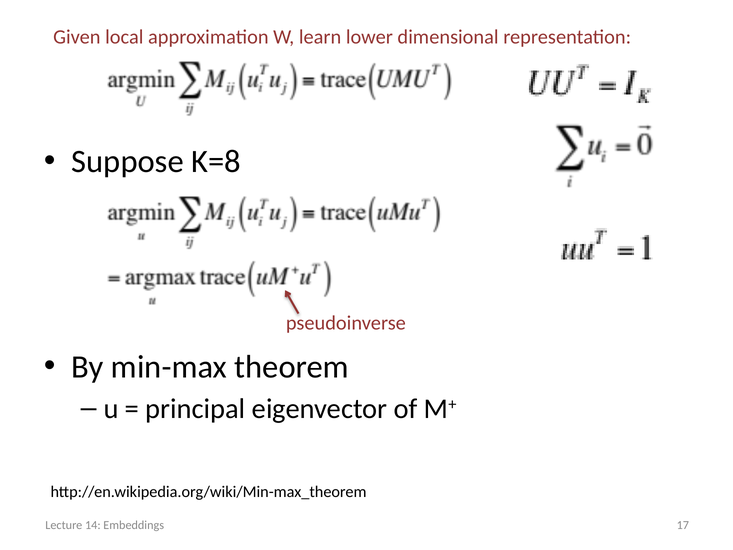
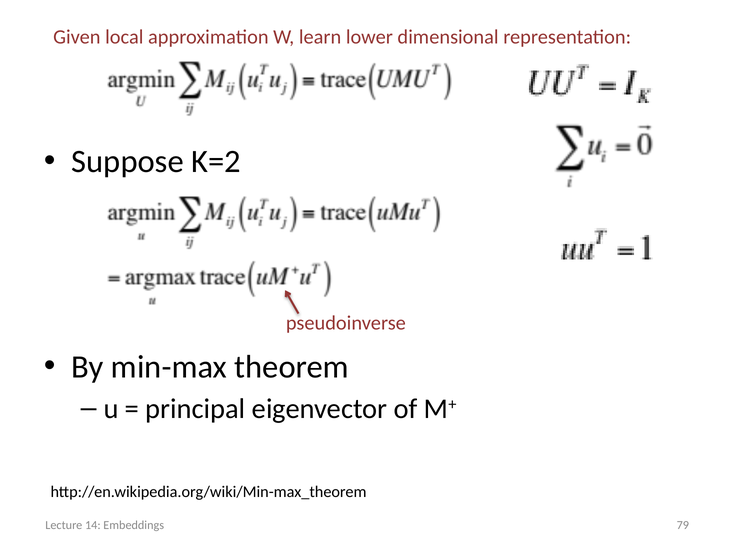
K=8: K=8 -> K=2 (216, 161)
17: 17 -> 79 (683, 525)
